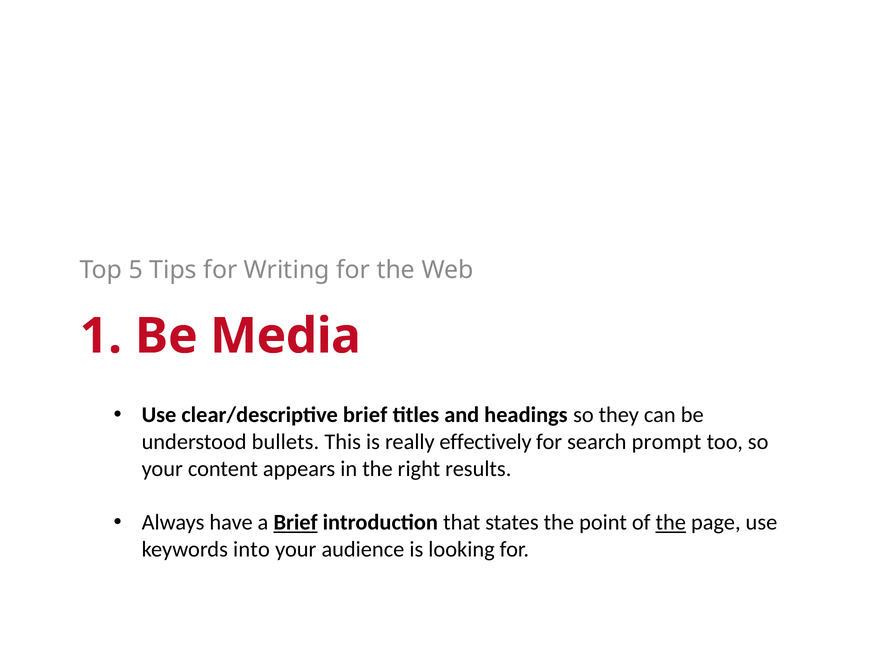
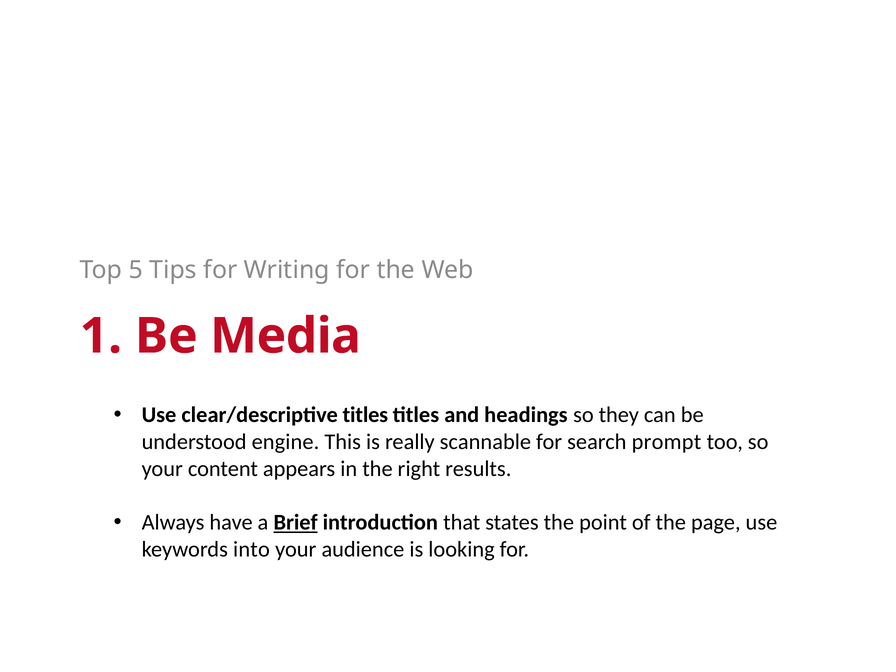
clear/descriptive brief: brief -> titles (365, 415)
bullets: bullets -> engine (285, 442)
effectively: effectively -> scannable (485, 442)
the underline: present -> none (671, 522)
